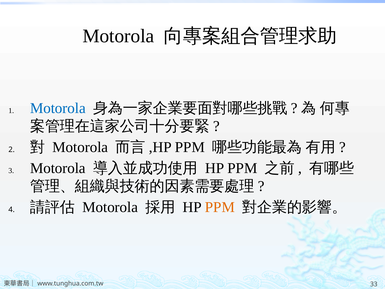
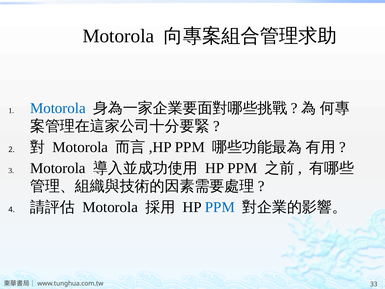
PPM colour: orange -> blue (220, 207)
